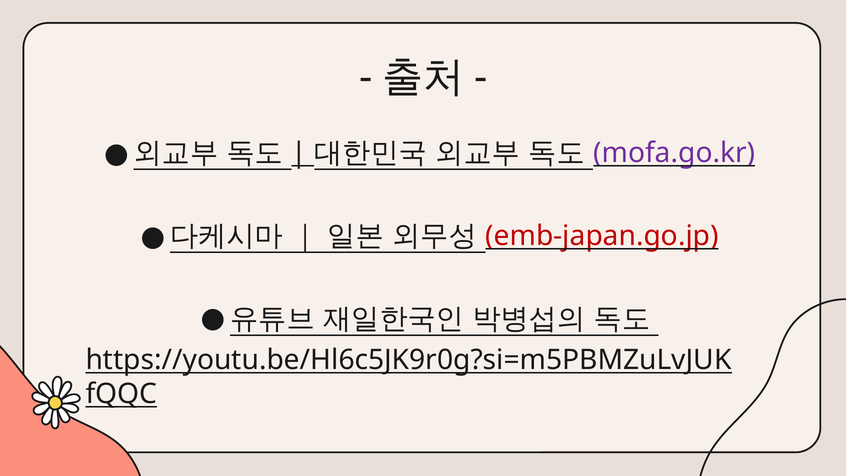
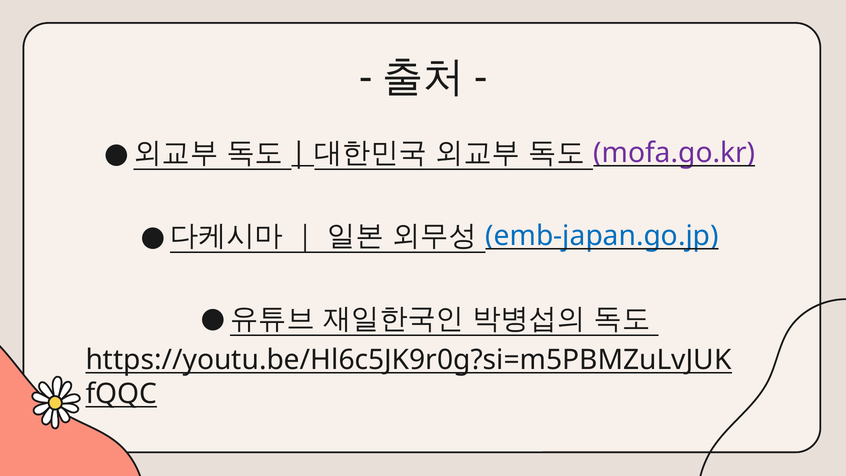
emb-japan.go.jp colour: red -> blue (602, 236)
